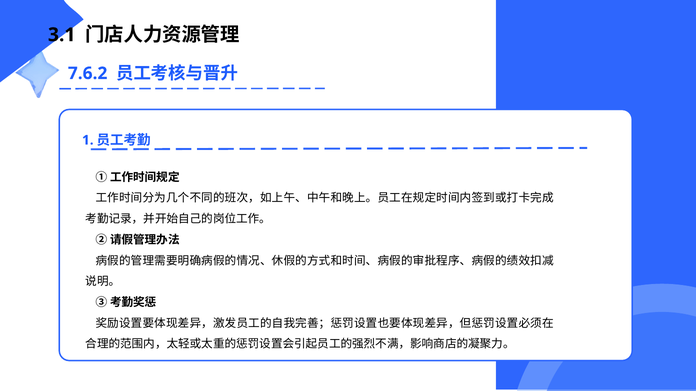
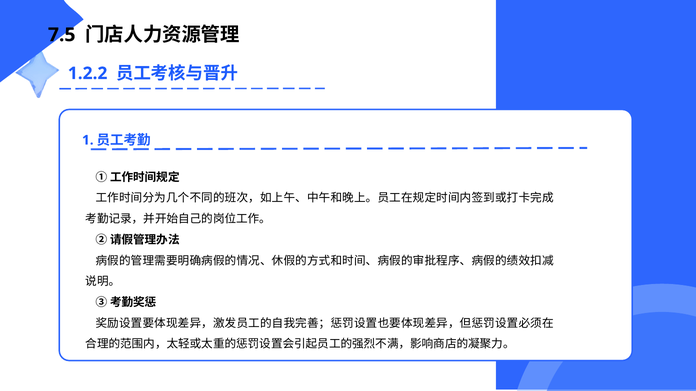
3.1: 3.1 -> 7.5 (62, 35)
7.6.2: 7.6.2 -> 1.2.2 (88, 73)
